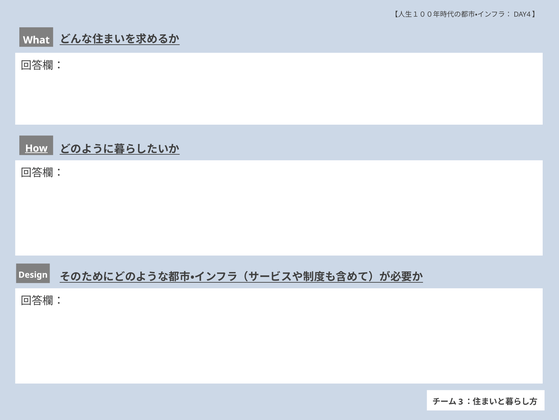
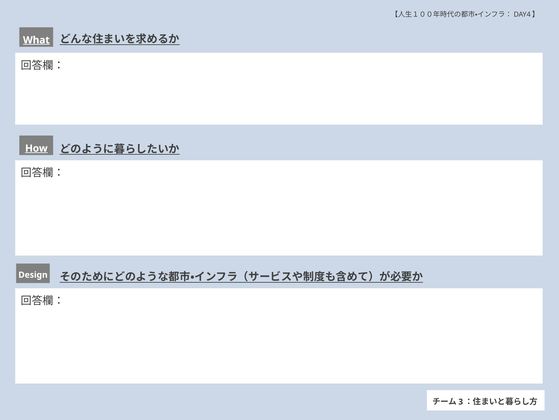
What underline: none -> present (36, 40)
